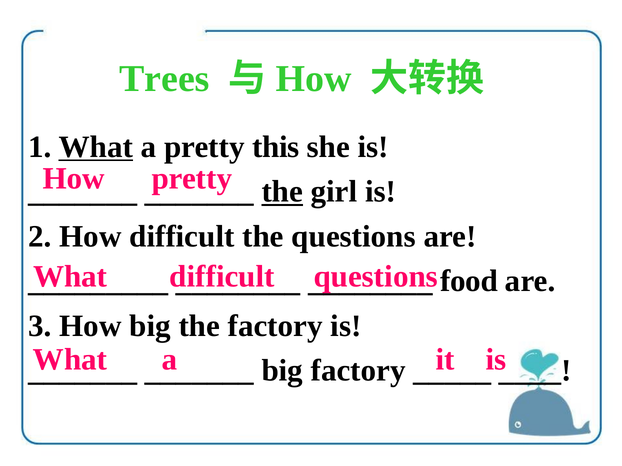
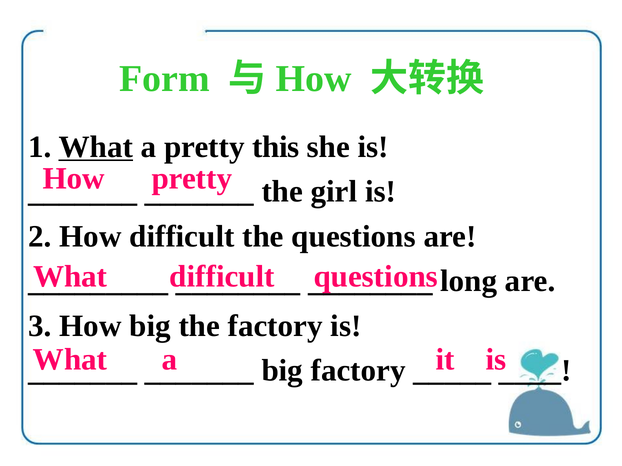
Trees: Trees -> Form (164, 79)
the underline: present -> none (282, 192)
food: food -> long (469, 281)
